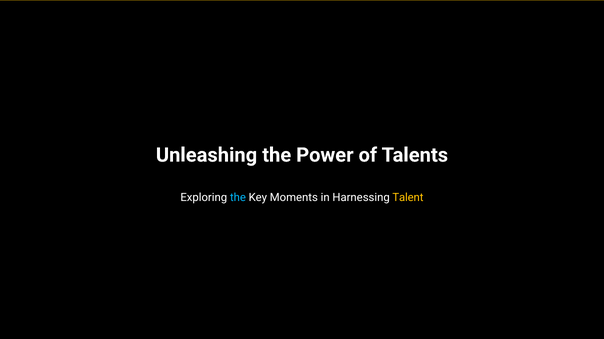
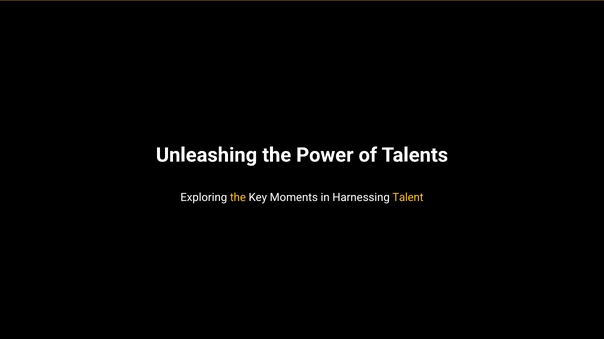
the colour: light blue -> yellow (238, 198)
